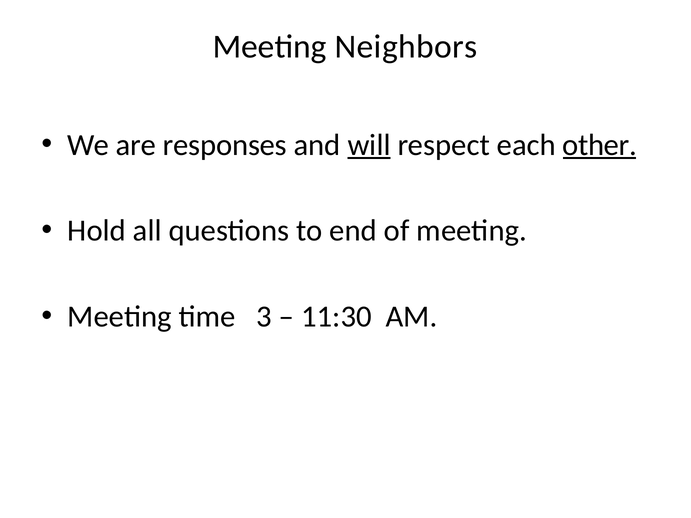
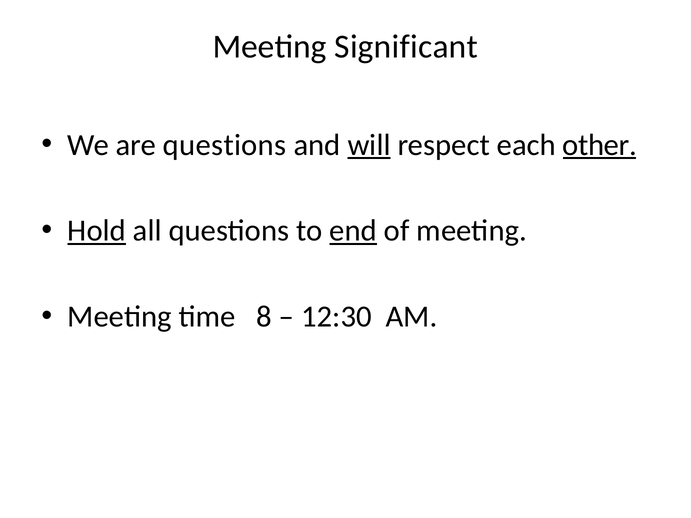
Neighbors: Neighbors -> Significant (406, 47)
are responses: responses -> questions (225, 145)
Hold underline: none -> present (97, 231)
end underline: none -> present (353, 231)
3: 3 -> 8 (264, 317)
11:30: 11:30 -> 12:30 (336, 317)
